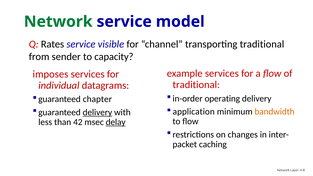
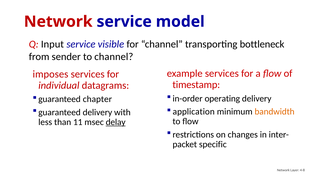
Network colour: green -> red (58, 22)
Rates: Rates -> Input (52, 44)
transporting traditional: traditional -> bottleneck (262, 44)
to capacity: capacity -> channel (114, 57)
traditional: traditional -> timestamp (196, 85)
delivery underline: present -> none (97, 112)
42: 42 -> 11 (78, 122)
caching: caching -> specific (213, 144)
